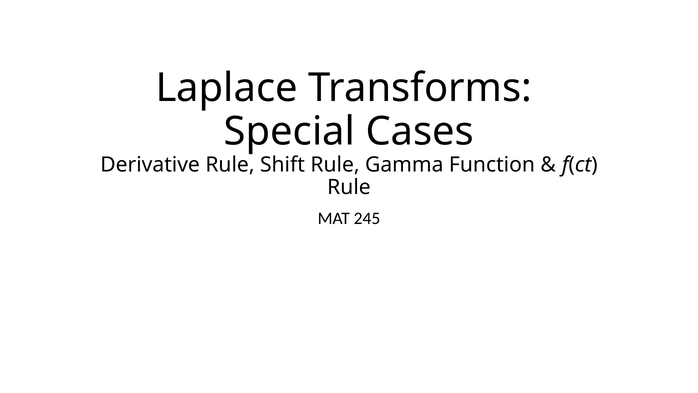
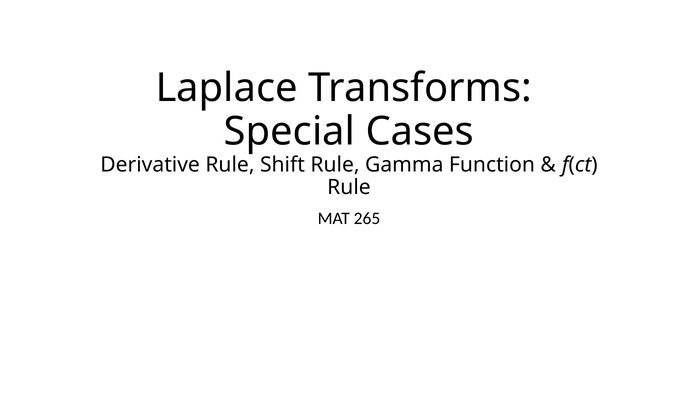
245: 245 -> 265 (367, 218)
